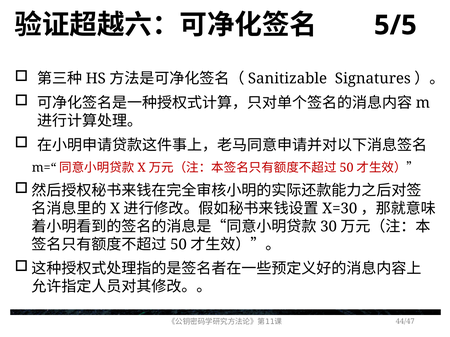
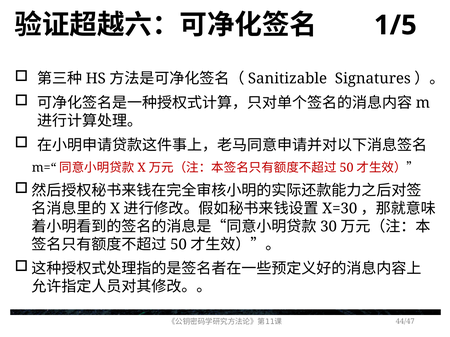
5/5: 5/5 -> 1/5 (395, 25)
